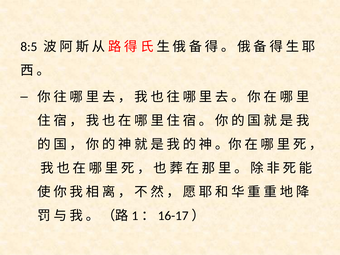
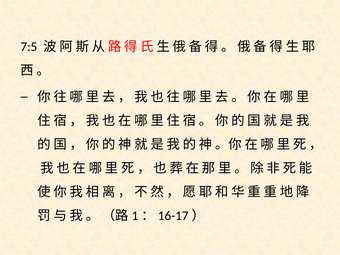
8:5: 8:5 -> 7:5 (29, 47)
